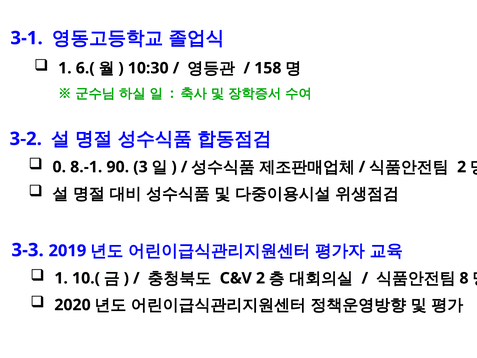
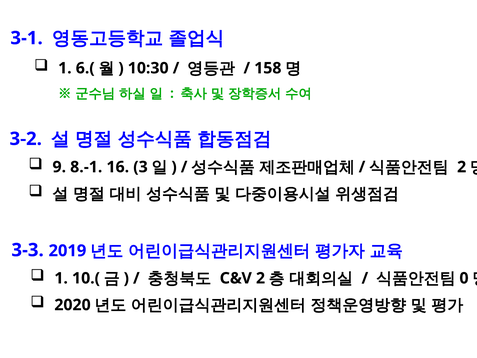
0: 0 -> 9 (59, 167)
90: 90 -> 16 (118, 167)
8: 8 -> 0 (464, 278)
